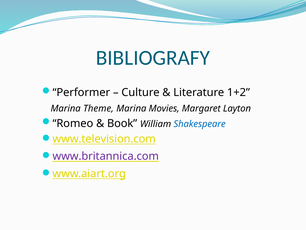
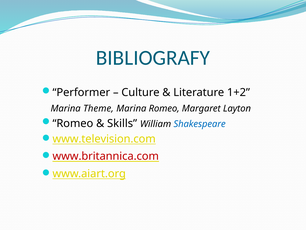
Marina Movies: Movies -> Romeo (164, 108)
Book: Book -> Skills (122, 123)
www.britannica.com colour: purple -> red (106, 156)
